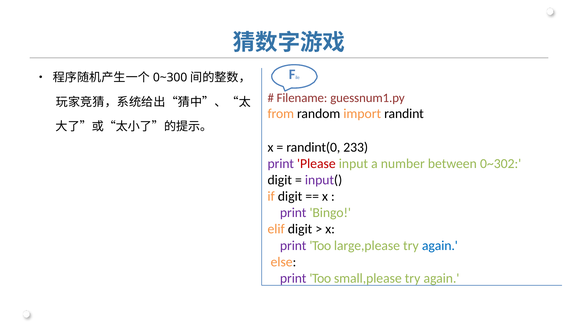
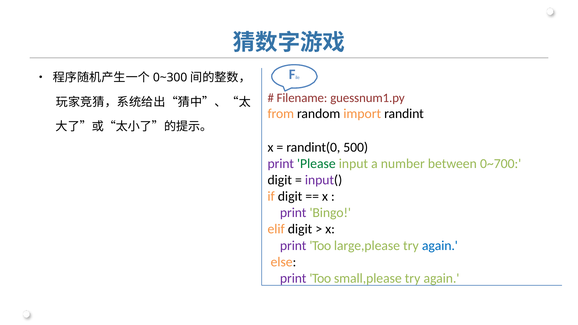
233: 233 -> 500 (356, 147)
Please colour: red -> green (316, 164)
0~302: 0~302 -> 0~700 (501, 164)
